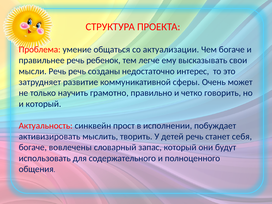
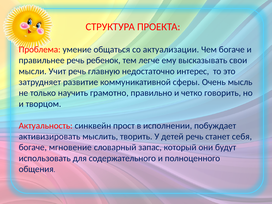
мысли Речь: Речь -> Учит (57, 71)
созданы: созданы -> главную (104, 71)
может: может -> мысль (240, 82)
и который: который -> творцом (43, 104)
вовлечены: вовлечены -> мгновение (70, 147)
